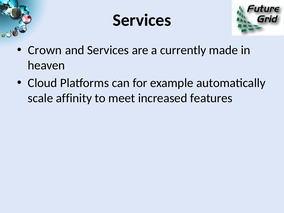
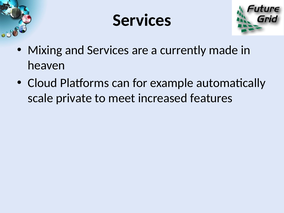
Crown: Crown -> Mixing (45, 50)
affinity: affinity -> private (74, 98)
